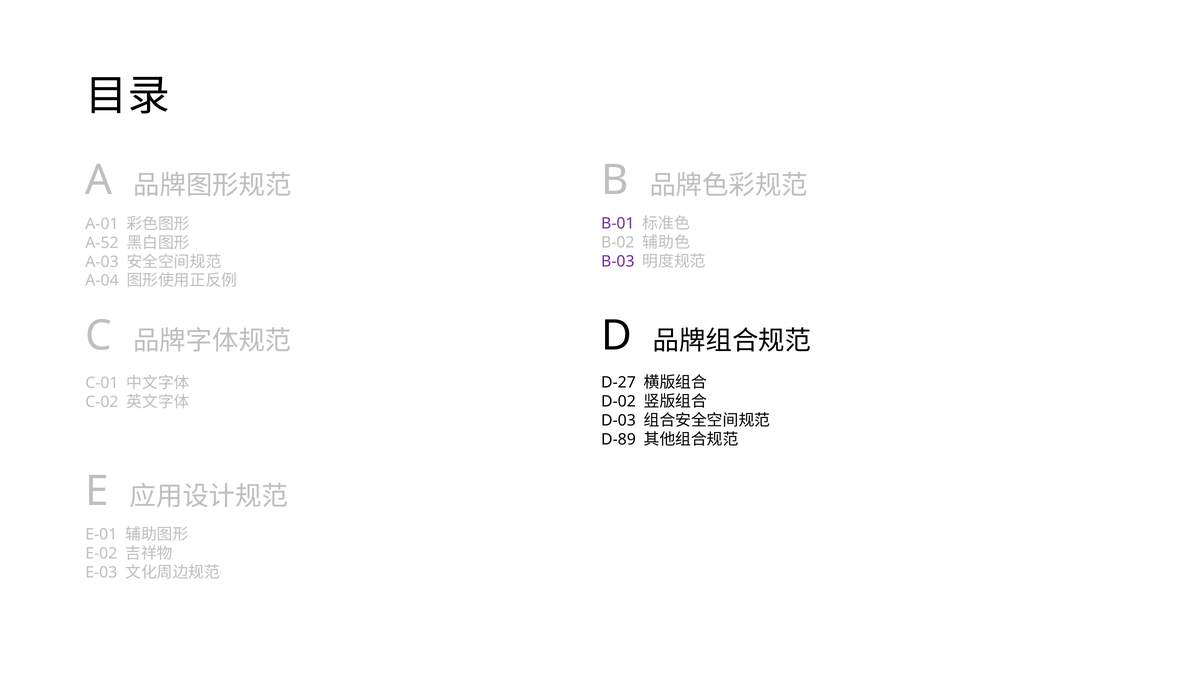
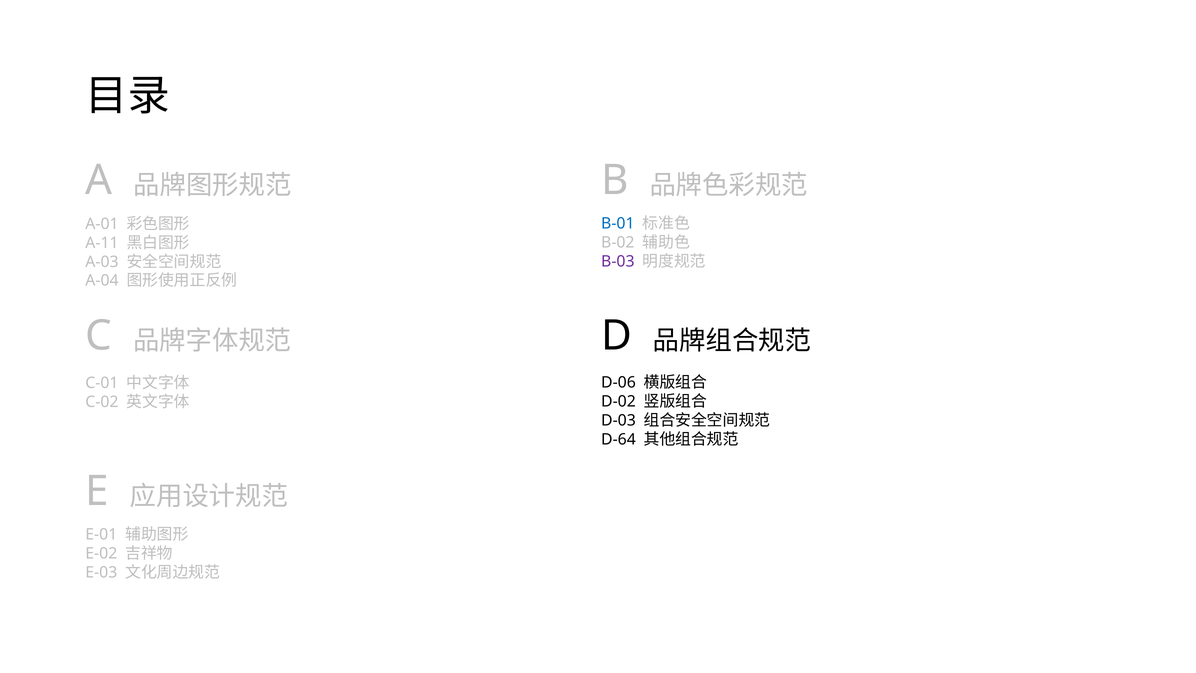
B-01 colour: purple -> blue (618, 224)
A-52: A-52 -> A-11 (102, 243)
D-27: D-27 -> D-06 (618, 383)
D-89: D-89 -> D-64 (618, 440)
